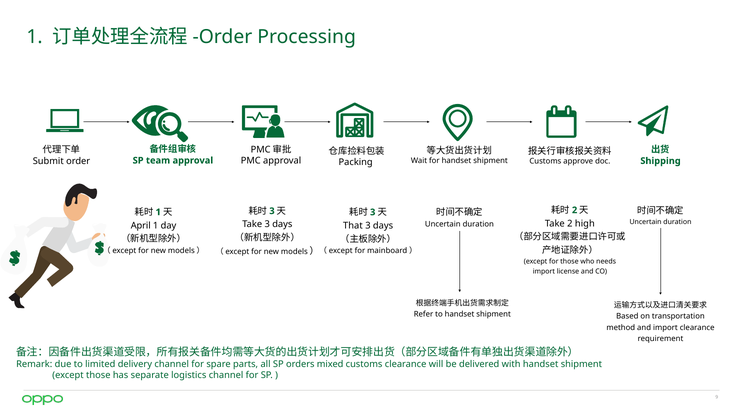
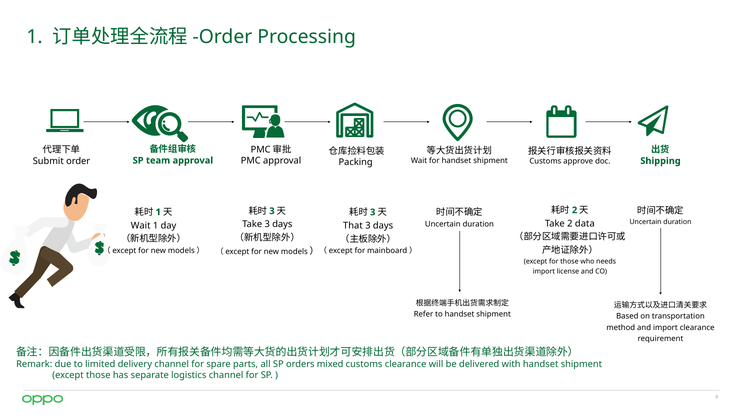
high: high -> data (585, 224)
April: April -> Wait (141, 225)
